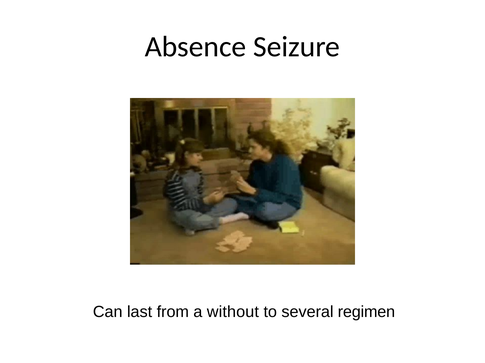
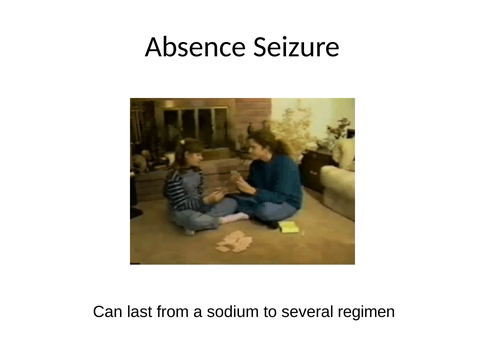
without: without -> sodium (233, 312)
